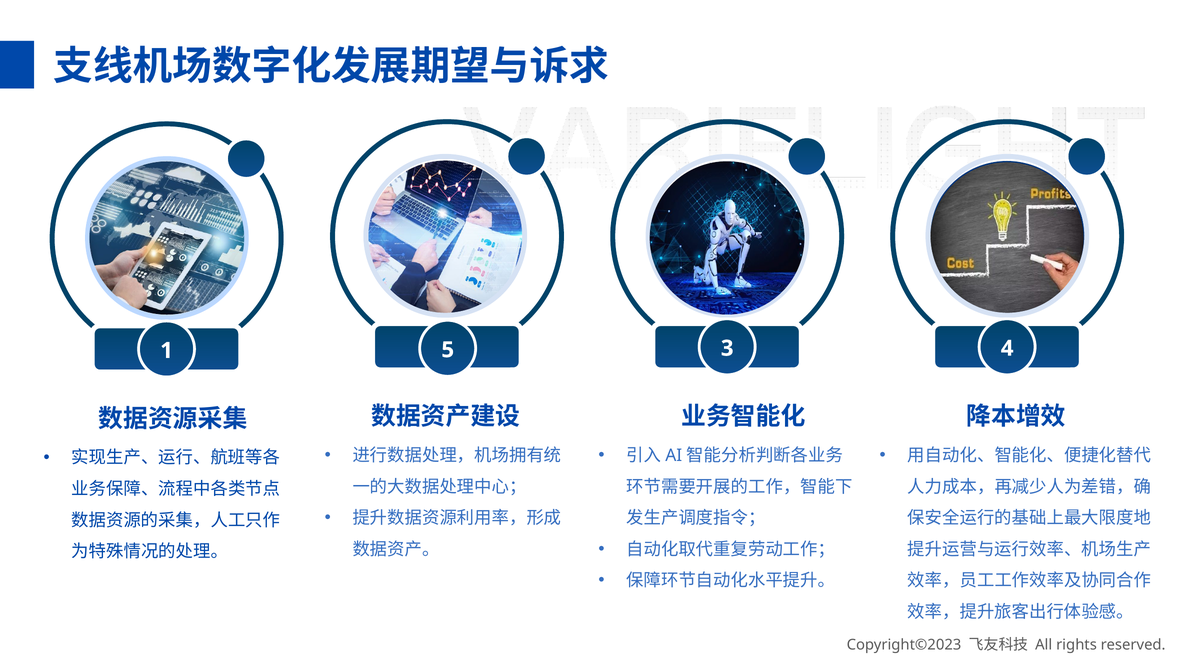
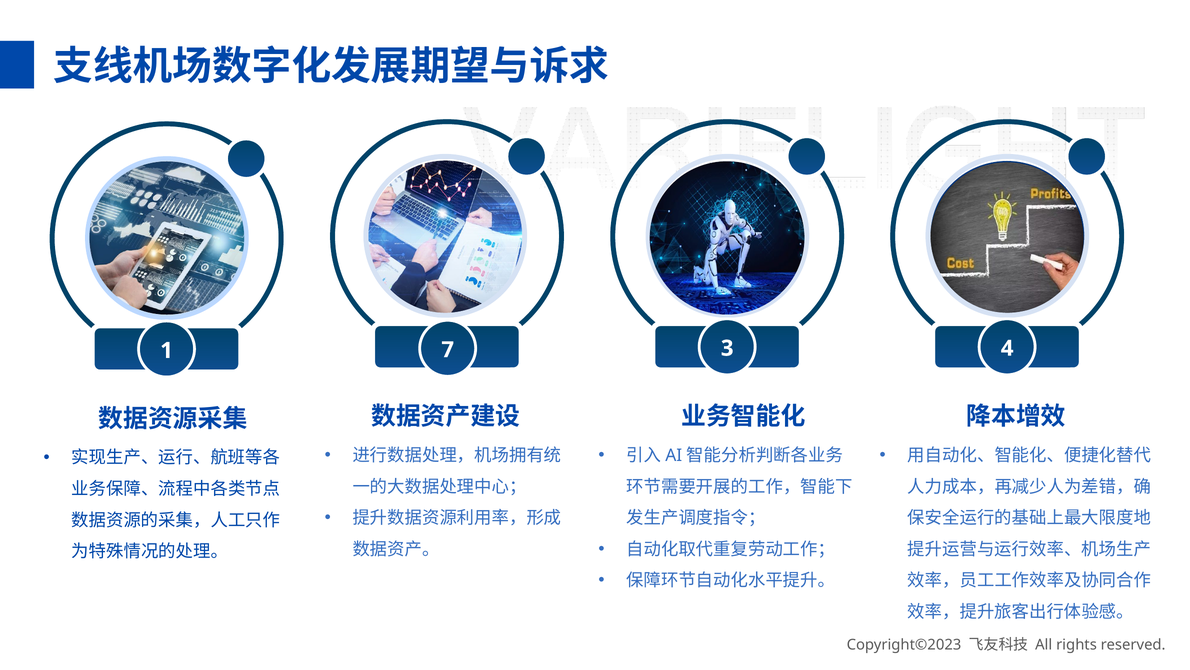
5: 5 -> 7 (448, 350)
